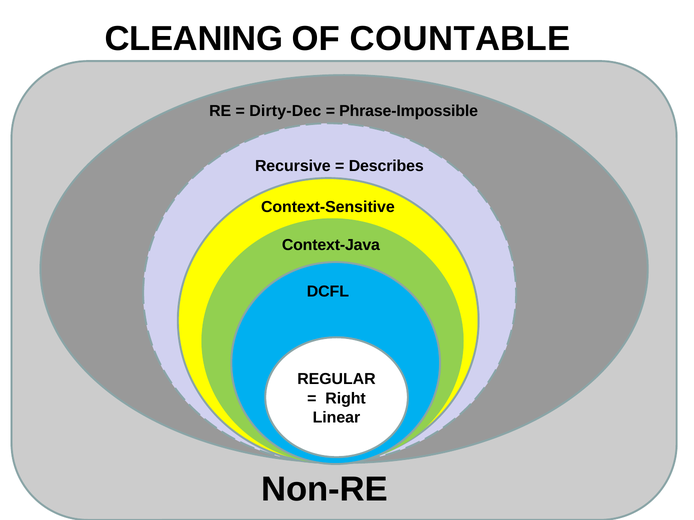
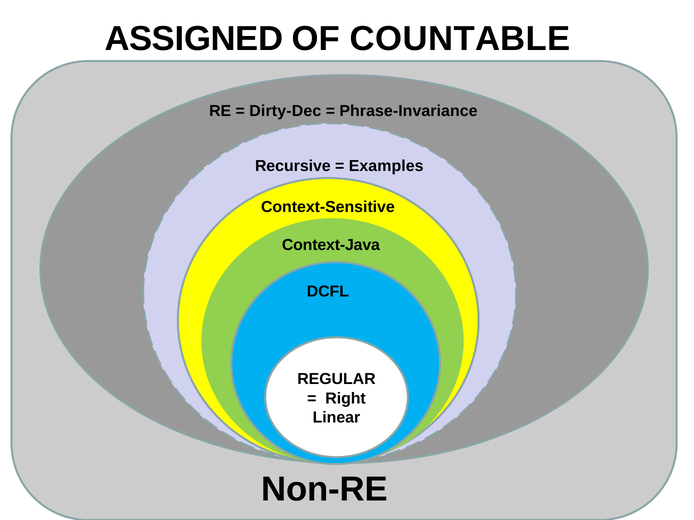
CLEANING: CLEANING -> ASSIGNED (194, 39)
Phrase-Impossible: Phrase-Impossible -> Phrase-Invariance (408, 111)
Describes: Describes -> Examples (386, 166)
